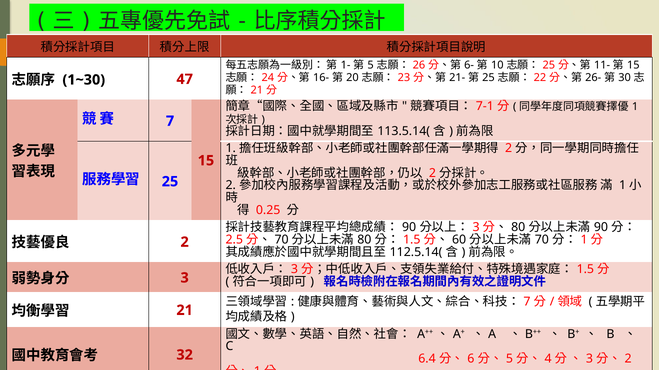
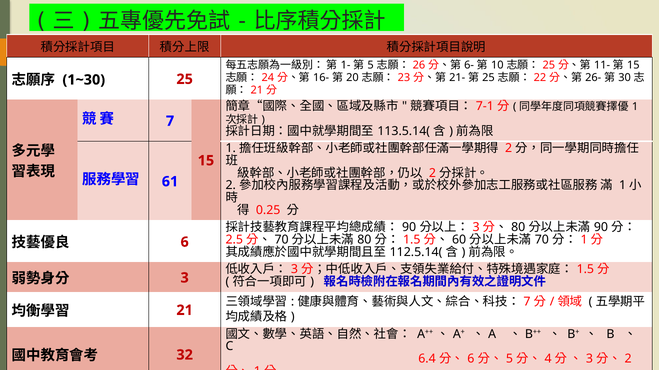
1~30 47: 47 -> 25 (185, 79)
25: 25 -> 61 (170, 182)
2: 2 -> 6 (185, 242)
